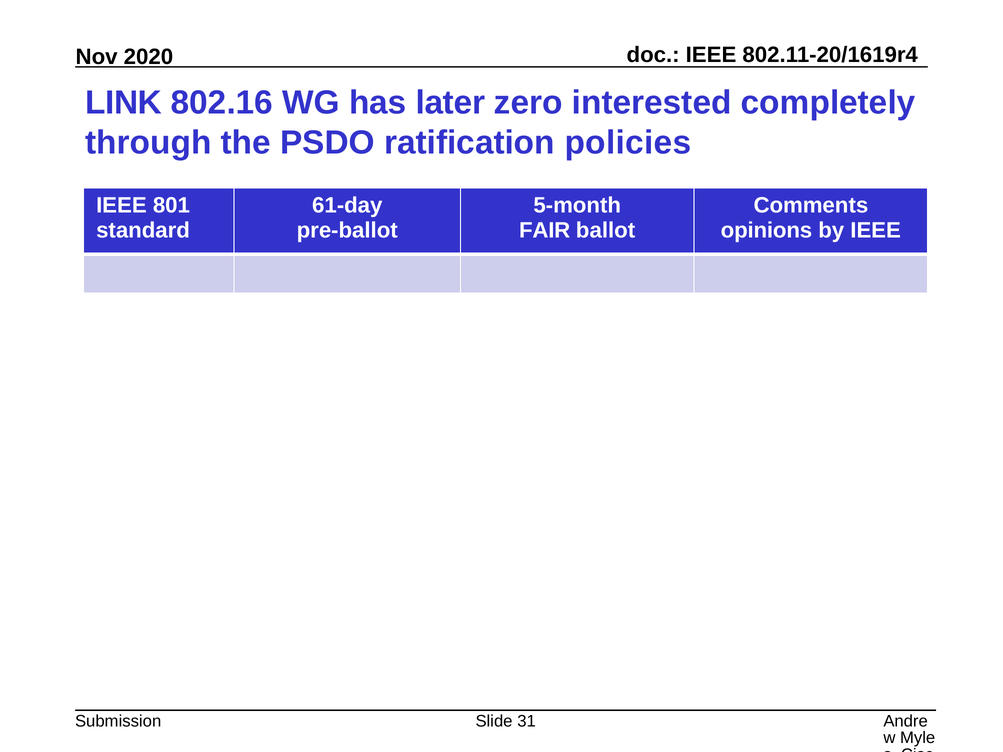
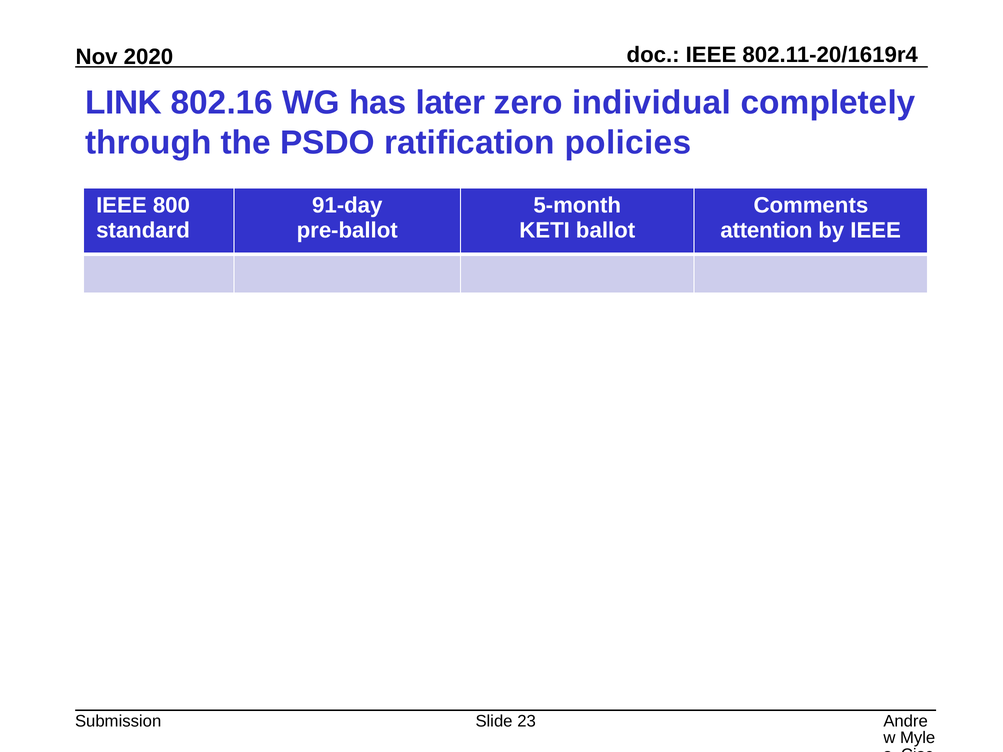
interested: interested -> individual (652, 103)
801: 801 -> 800 (171, 206)
61-day: 61-day -> 91-day (347, 206)
FAIR: FAIR -> KETI (545, 230)
opinions: opinions -> attention (766, 230)
31: 31 -> 23 (527, 721)
